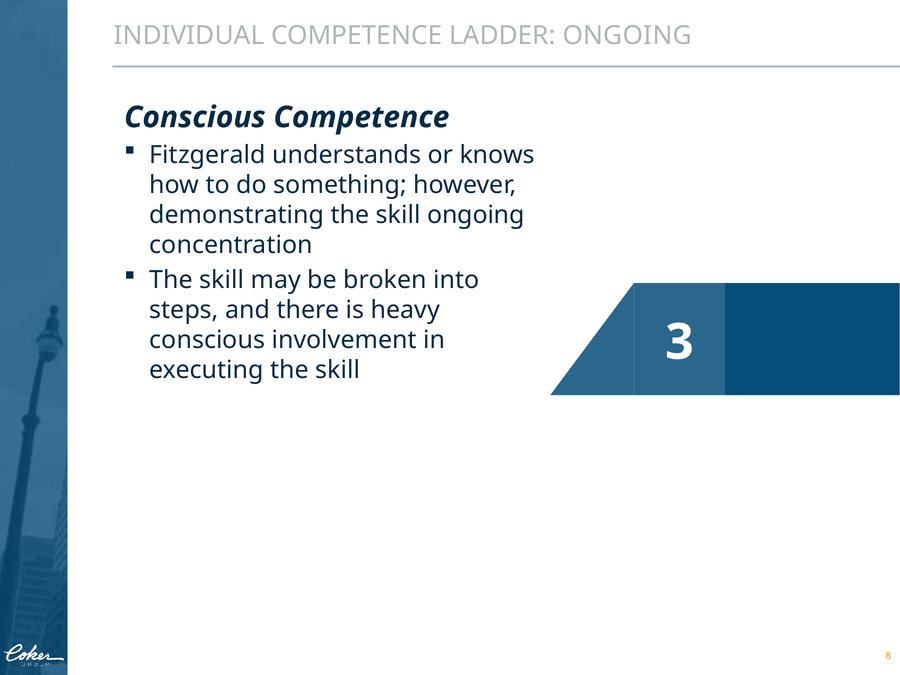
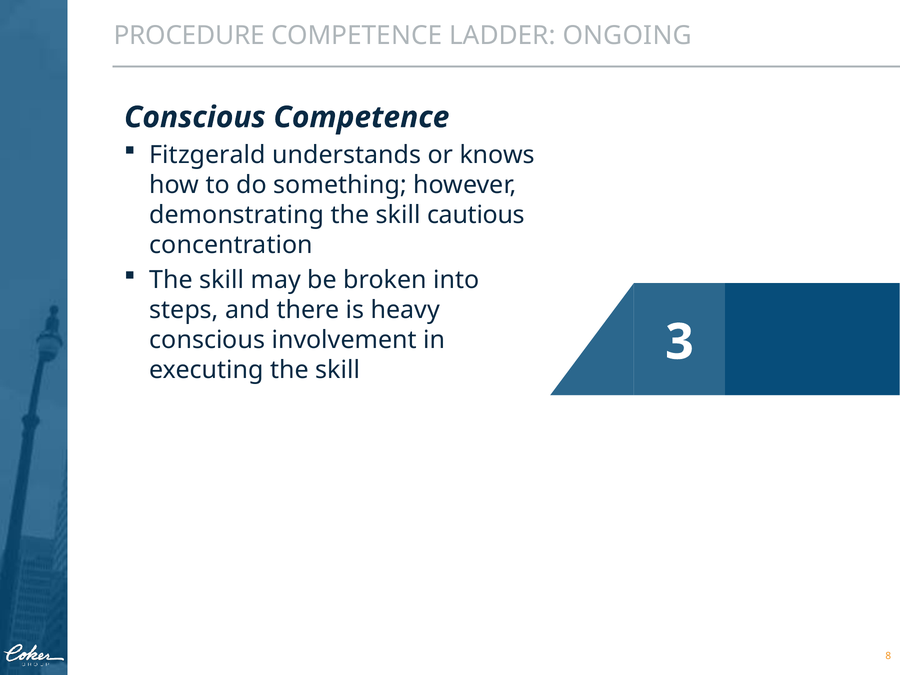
INDIVIDUAL: INDIVIDUAL -> PROCEDURE (189, 36)
skill ongoing: ongoing -> cautious (476, 215)
